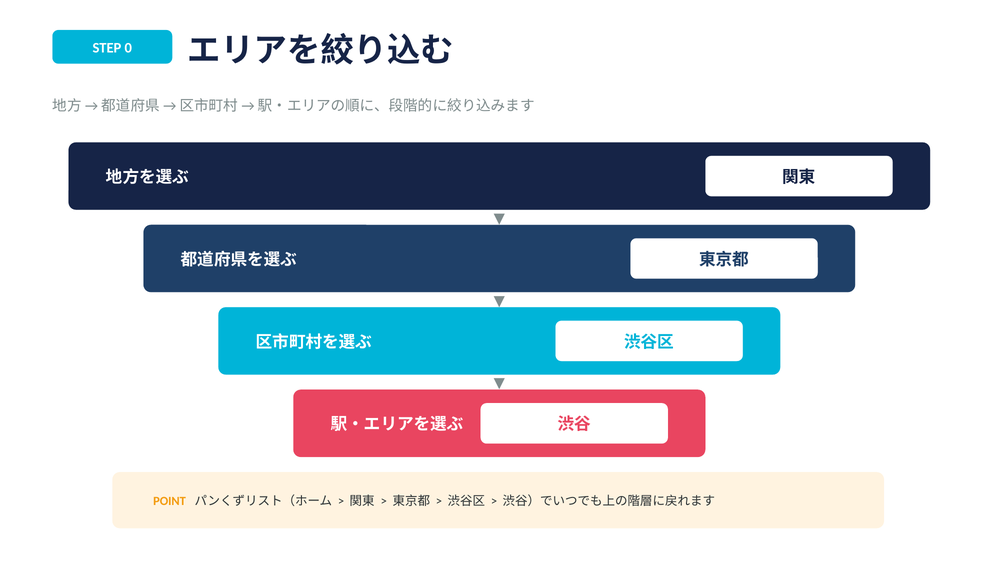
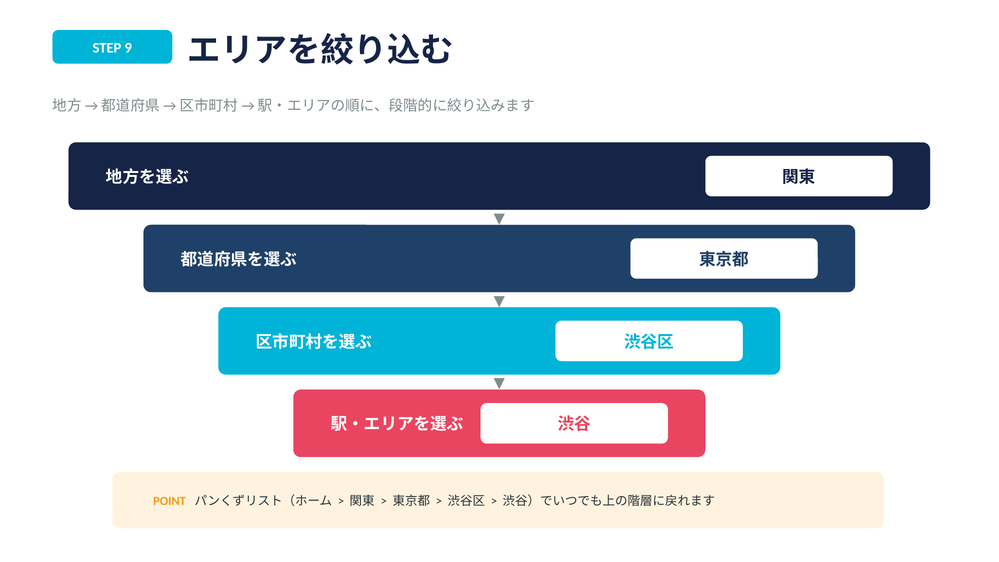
0: 0 -> 9 (128, 48)
